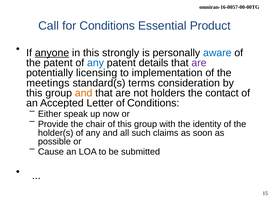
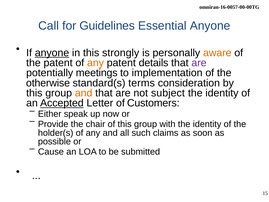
for Conditions: Conditions -> Guidelines (107, 26)
Essential Product: Product -> Anyone (210, 26)
aware colour: blue -> orange (217, 53)
any colour: blue -> orange (96, 63)
licensing: licensing -> meetings (97, 73)
meetings: meetings -> otherwise (48, 83)
holders: holders -> subject (168, 93)
contact: contact -> identity (222, 93)
Accepted underline: none -> present (62, 103)
of Conditions: Conditions -> Customers (153, 103)
